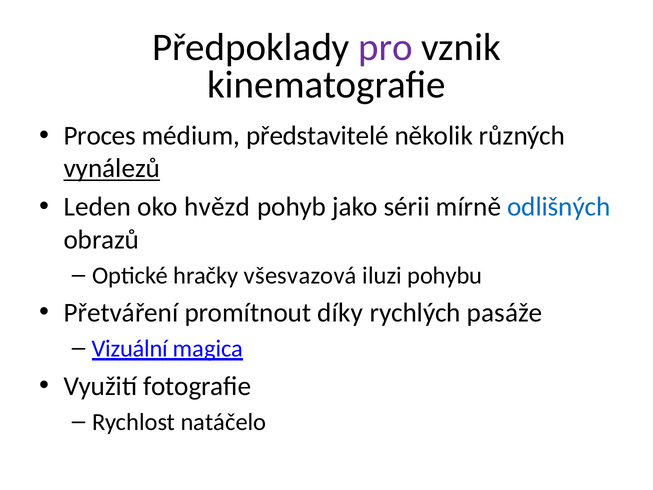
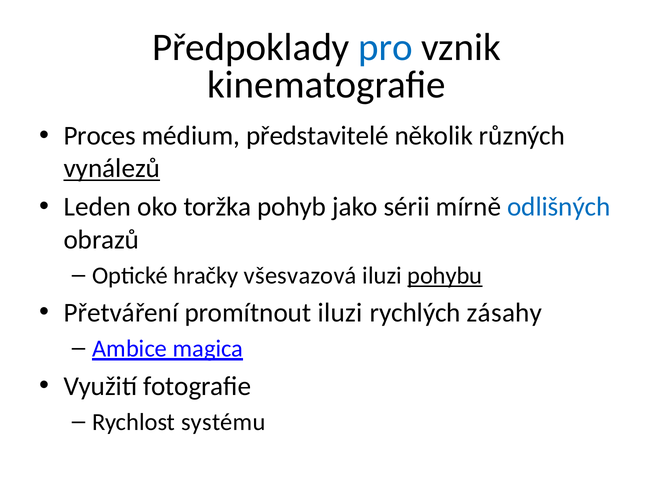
pro colour: purple -> blue (385, 48)
hvězd: hvězd -> toržka (217, 207)
pohybu underline: none -> present (445, 275)
promítnout díky: díky -> iluzi (340, 312)
pasáže: pasáže -> zásahy (505, 312)
Vizuální: Vizuální -> Ambice (130, 348)
natáčelo: natáčelo -> systému (223, 422)
